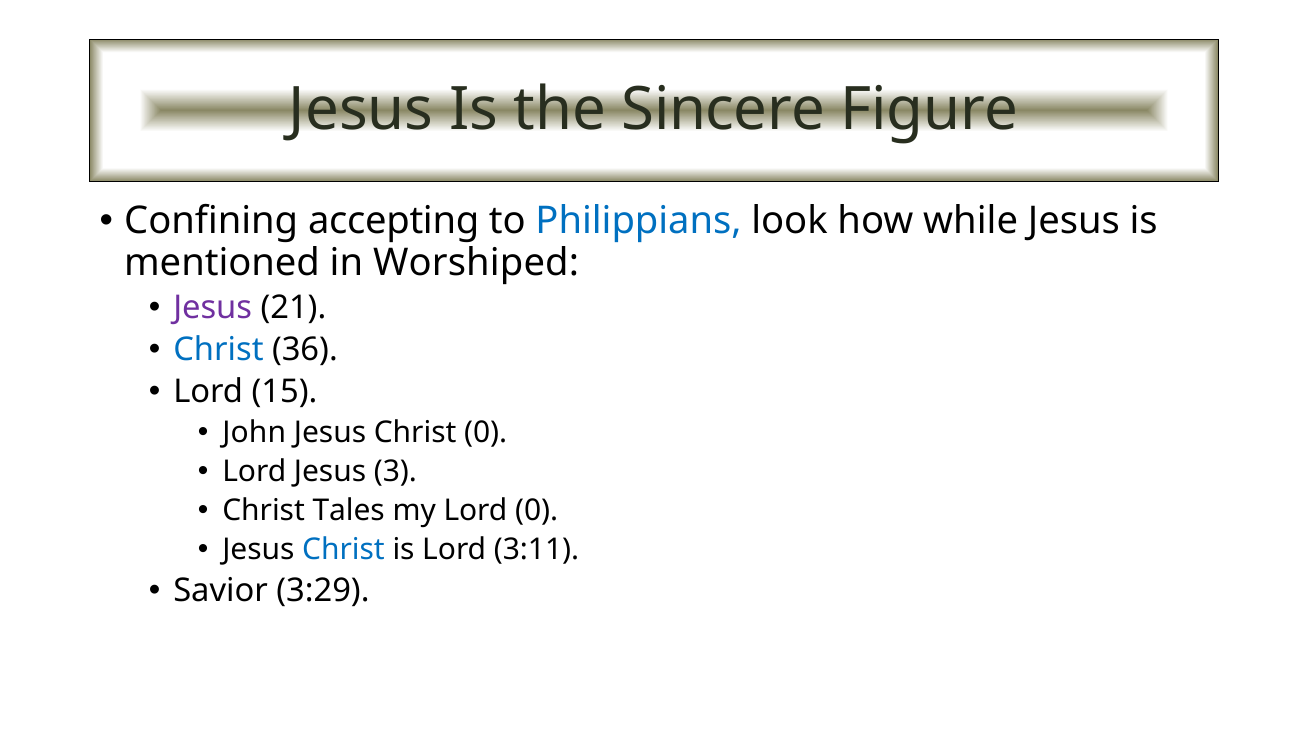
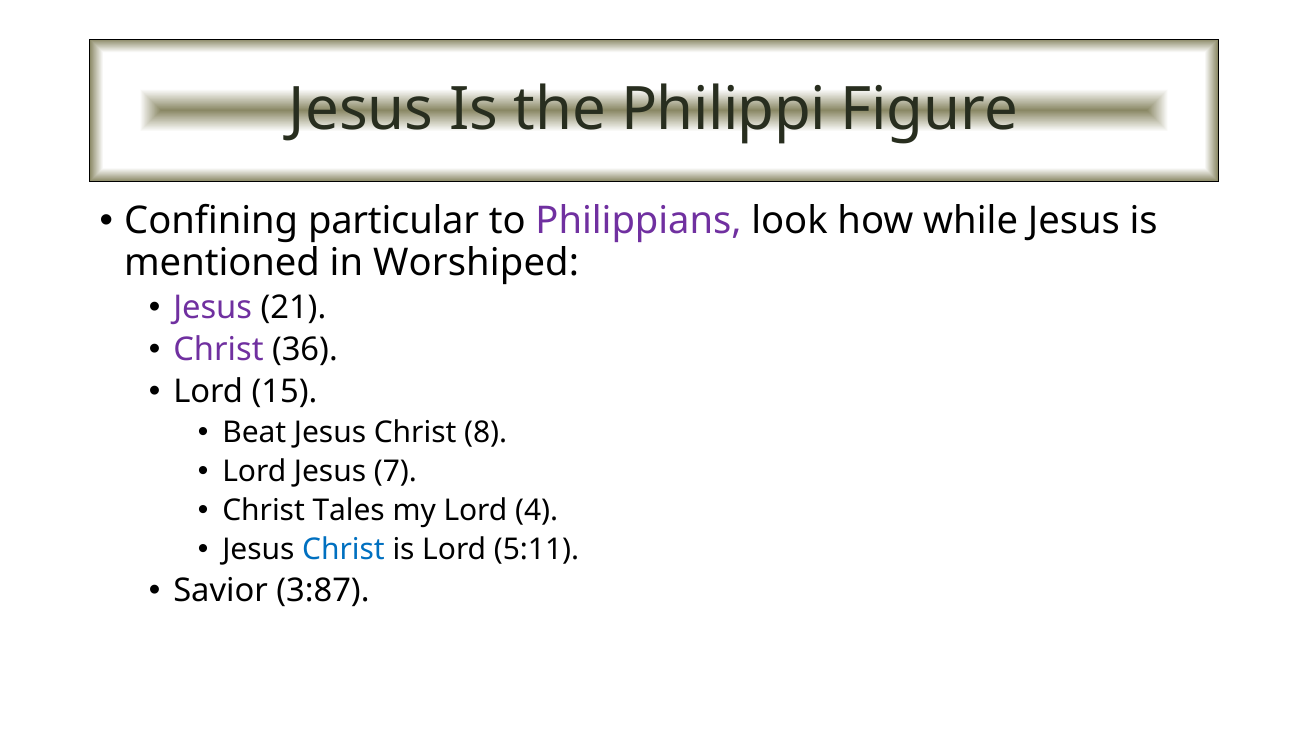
Sincere: Sincere -> Philippi (724, 110)
accepting: accepting -> particular (394, 221)
Philippians colour: blue -> purple (639, 221)
Christ colour: blue -> purple (218, 350)
John: John -> Beat (254, 432)
Christ 0: 0 -> 8 (486, 432)
3: 3 -> 7 (395, 471)
Lord 0: 0 -> 4 (537, 511)
3:11: 3:11 -> 5:11 (537, 550)
3:29: 3:29 -> 3:87 (323, 590)
